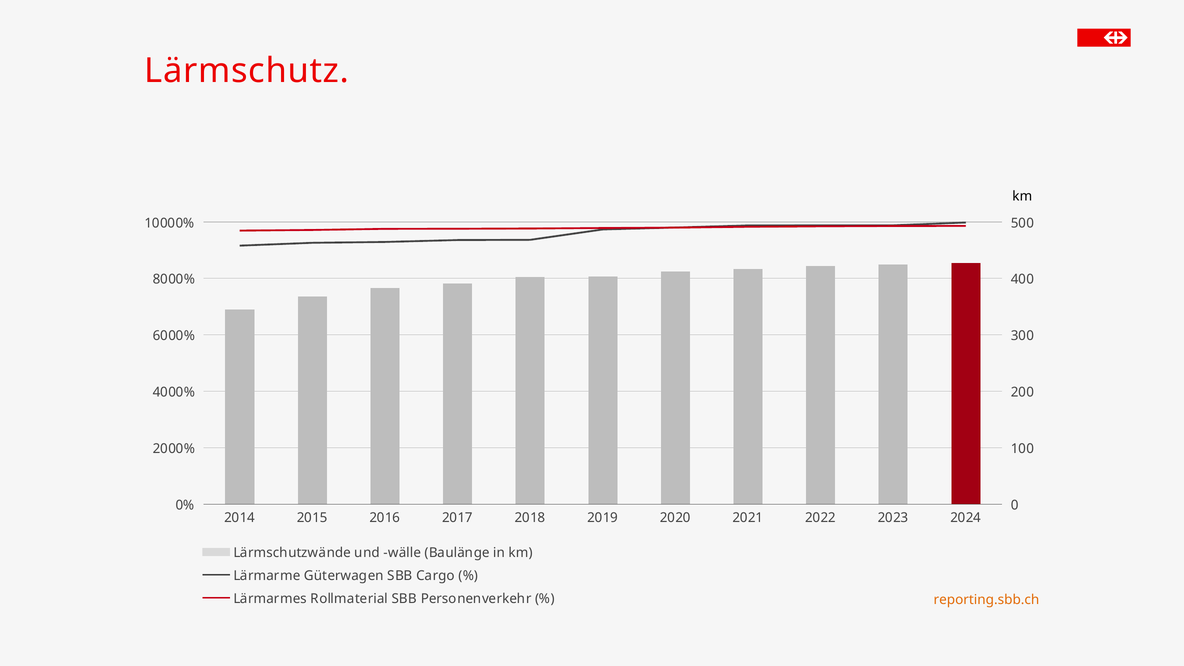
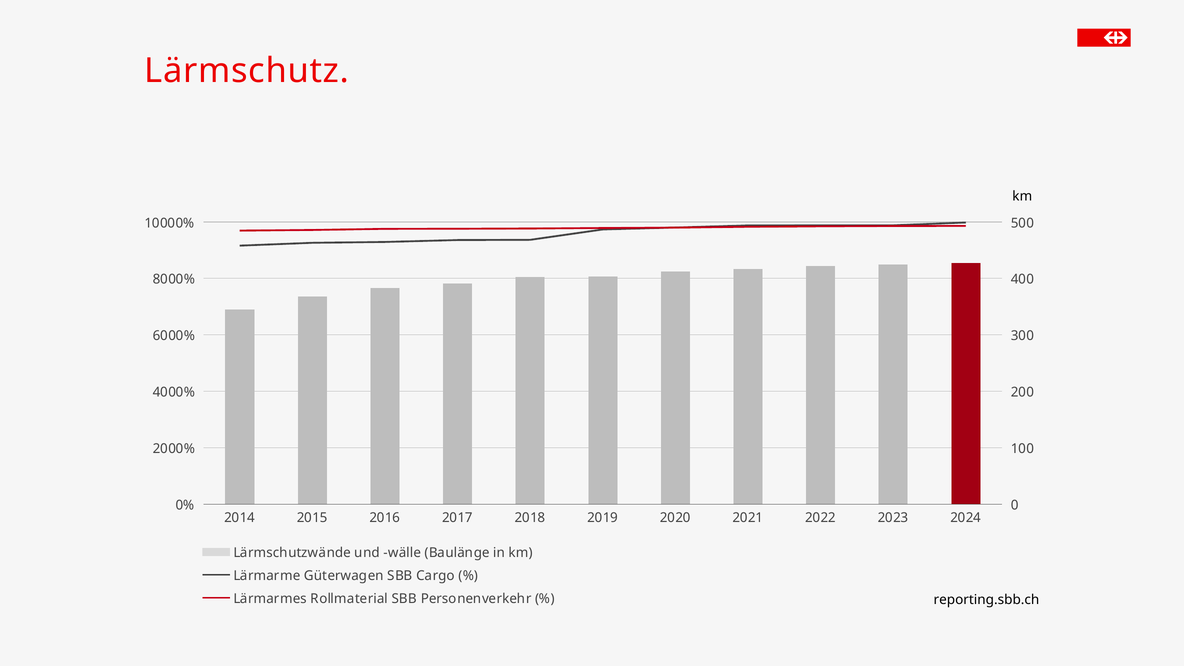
reporting.sbb.ch colour: orange -> black (986, 600)
